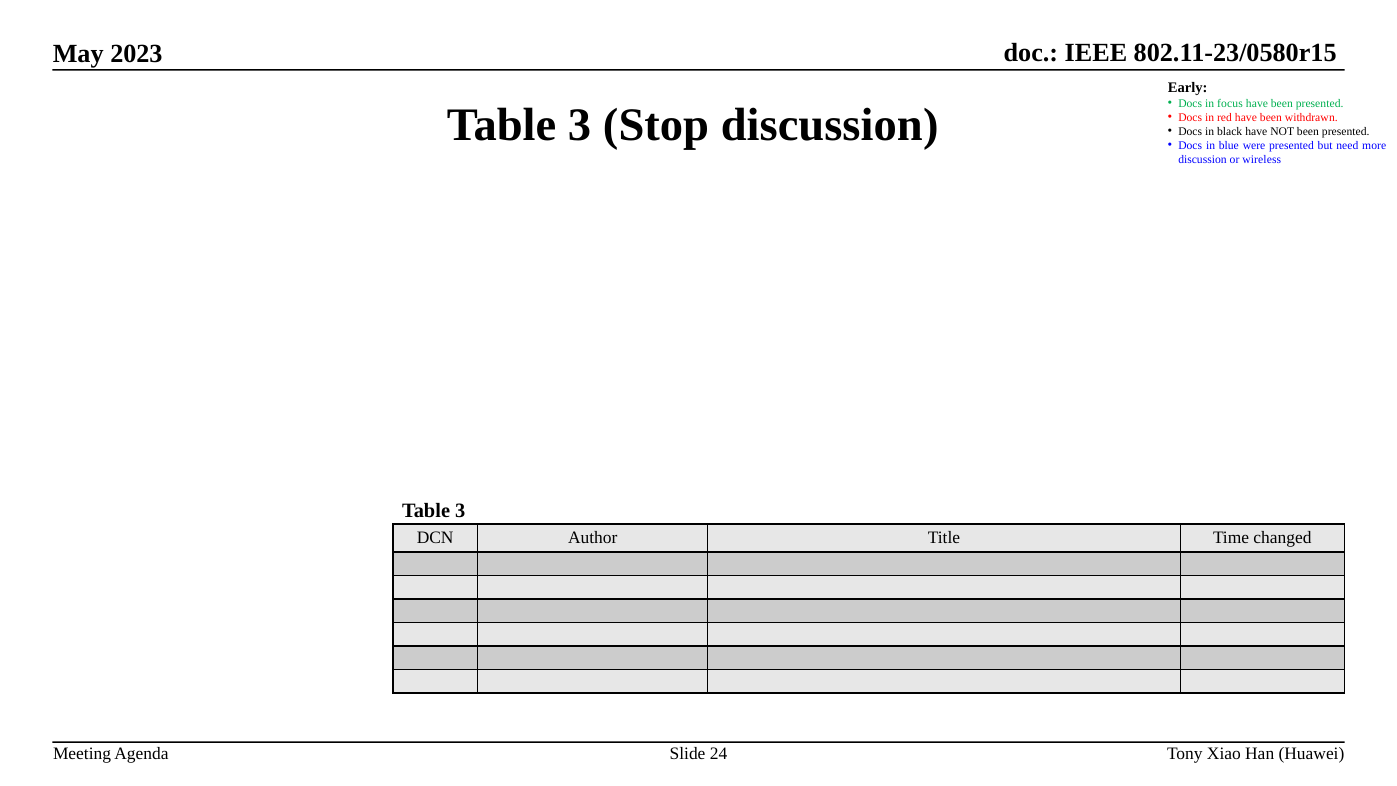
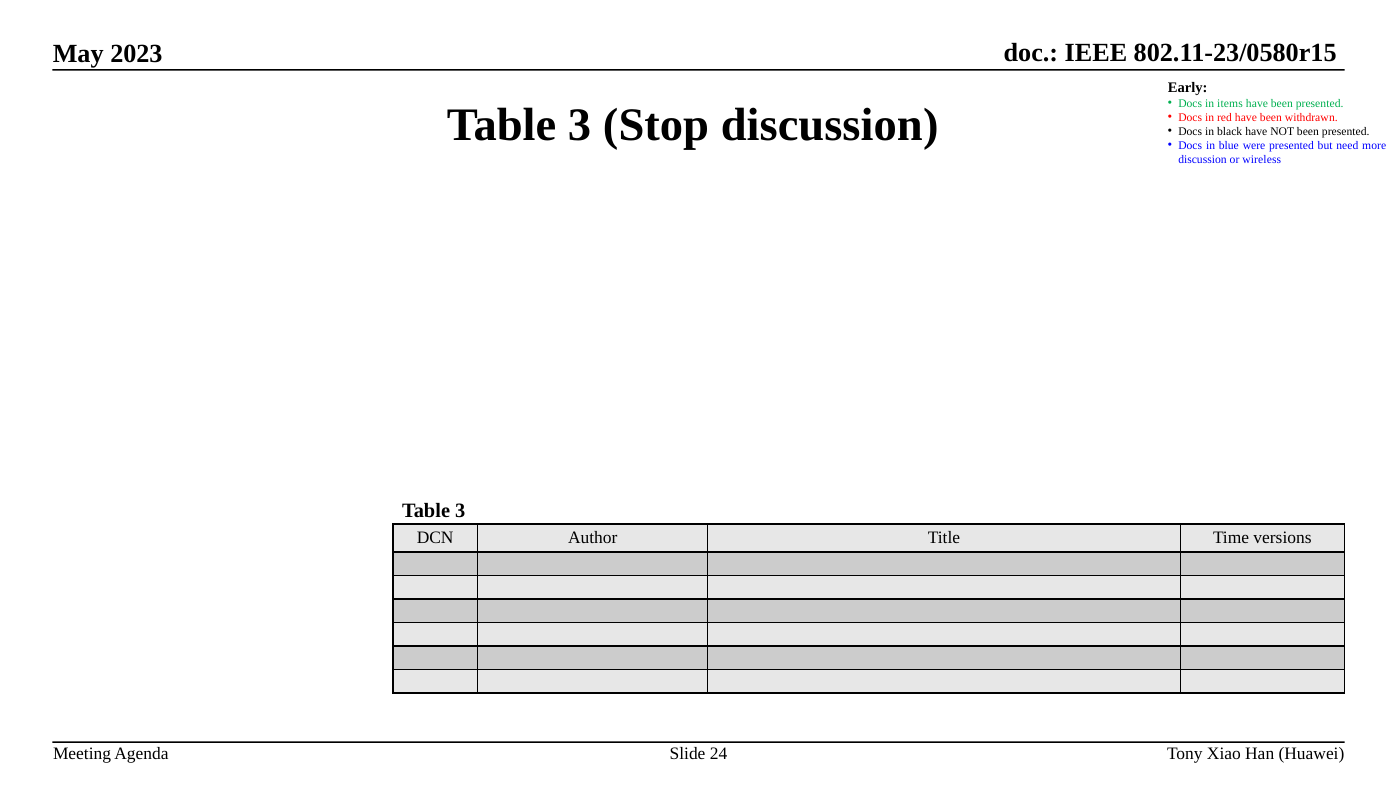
focus: focus -> items (1230, 104)
changed: changed -> versions (1283, 538)
